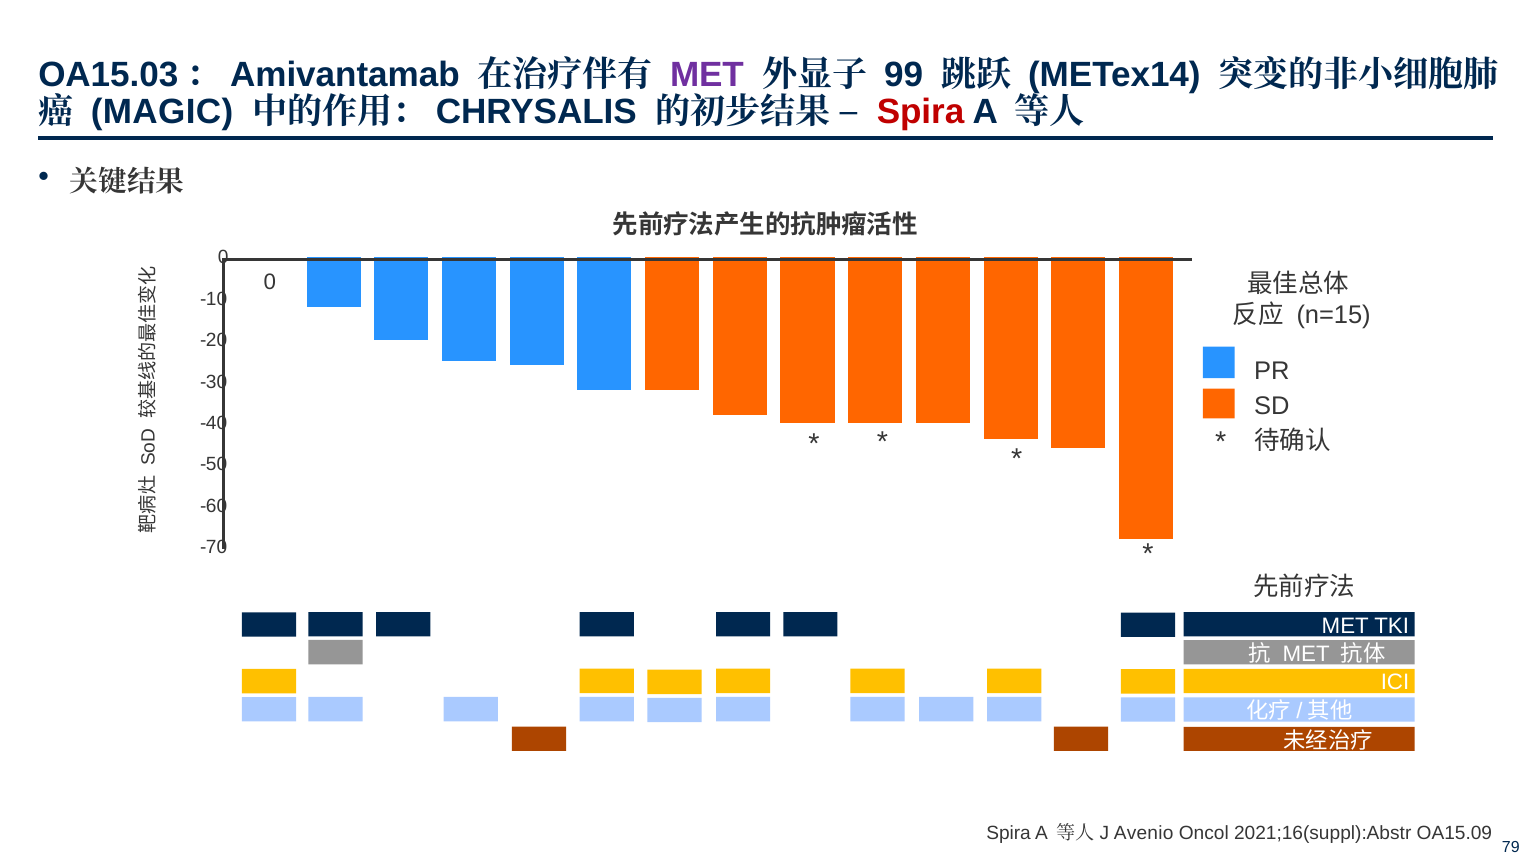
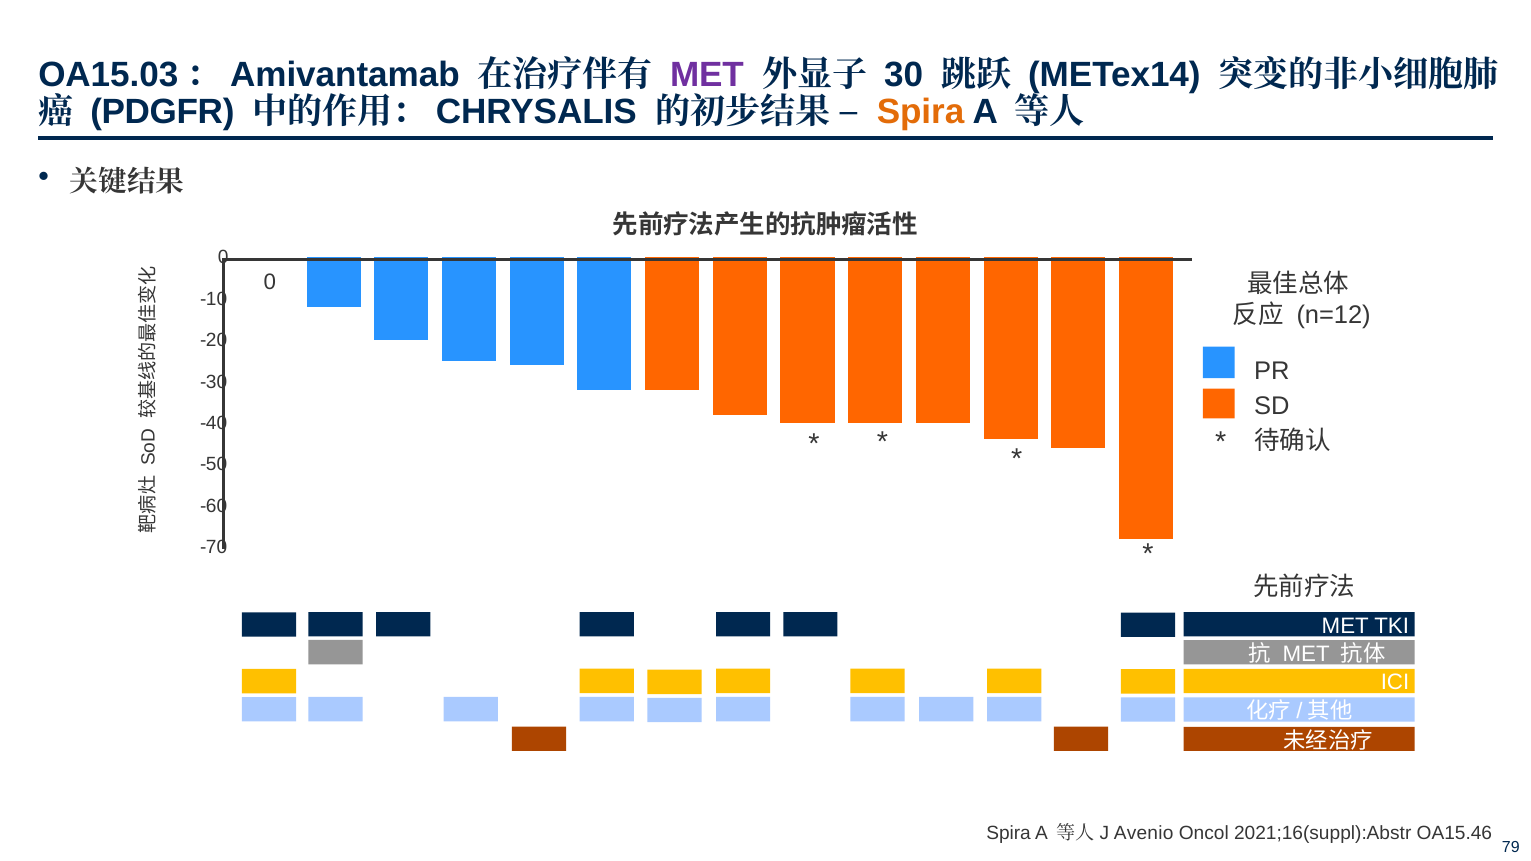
99: 99 -> 30 (904, 74)
MAGIC: MAGIC -> PDGFR (162, 112)
Spira colour: red -> orange (921, 112)
n=15: n=15 -> n=12 (1334, 315)
OA15.09: OA15.09 -> OA15.46 (1454, 834)
